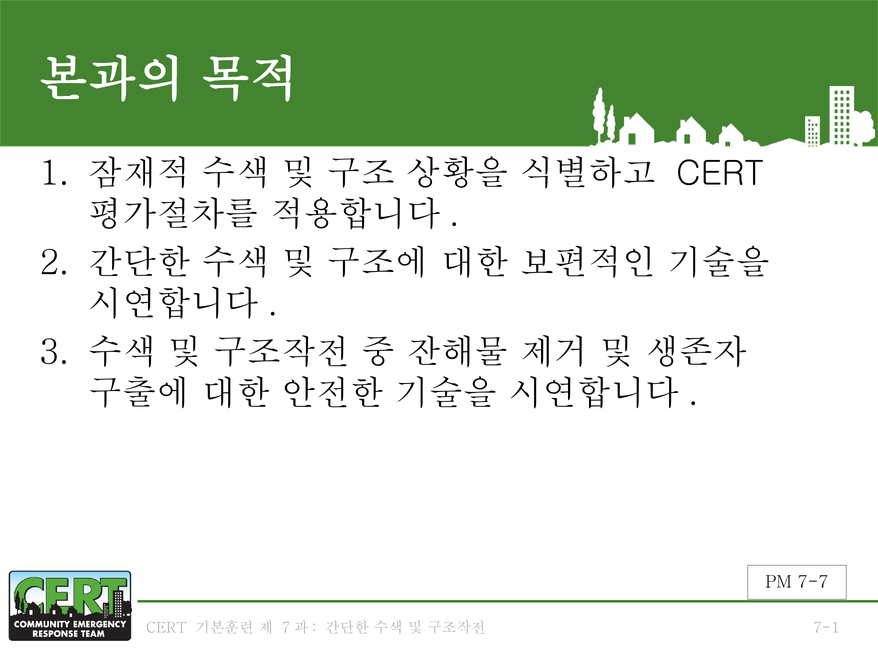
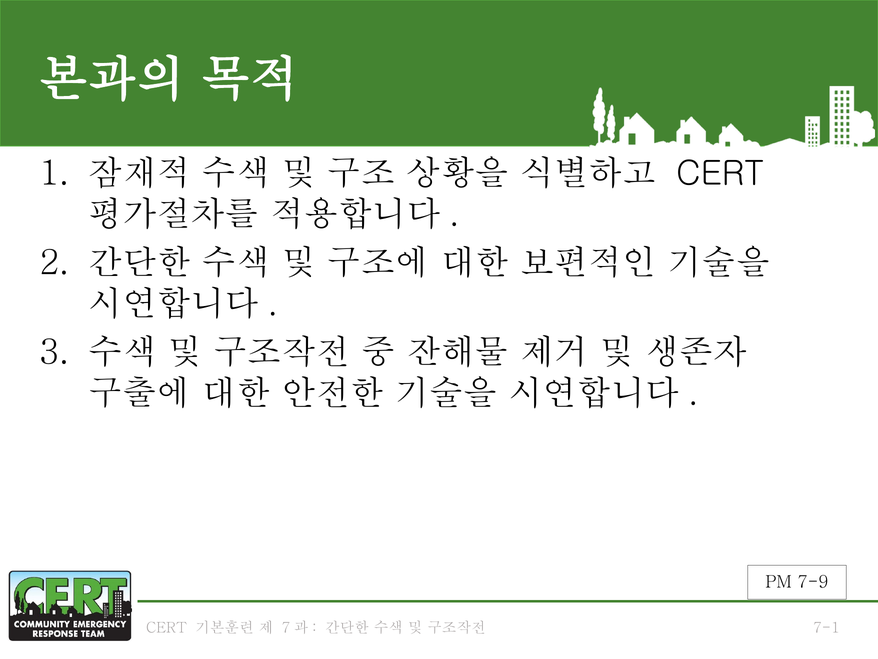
7-7: 7-7 -> 7-9 (813, 582)
